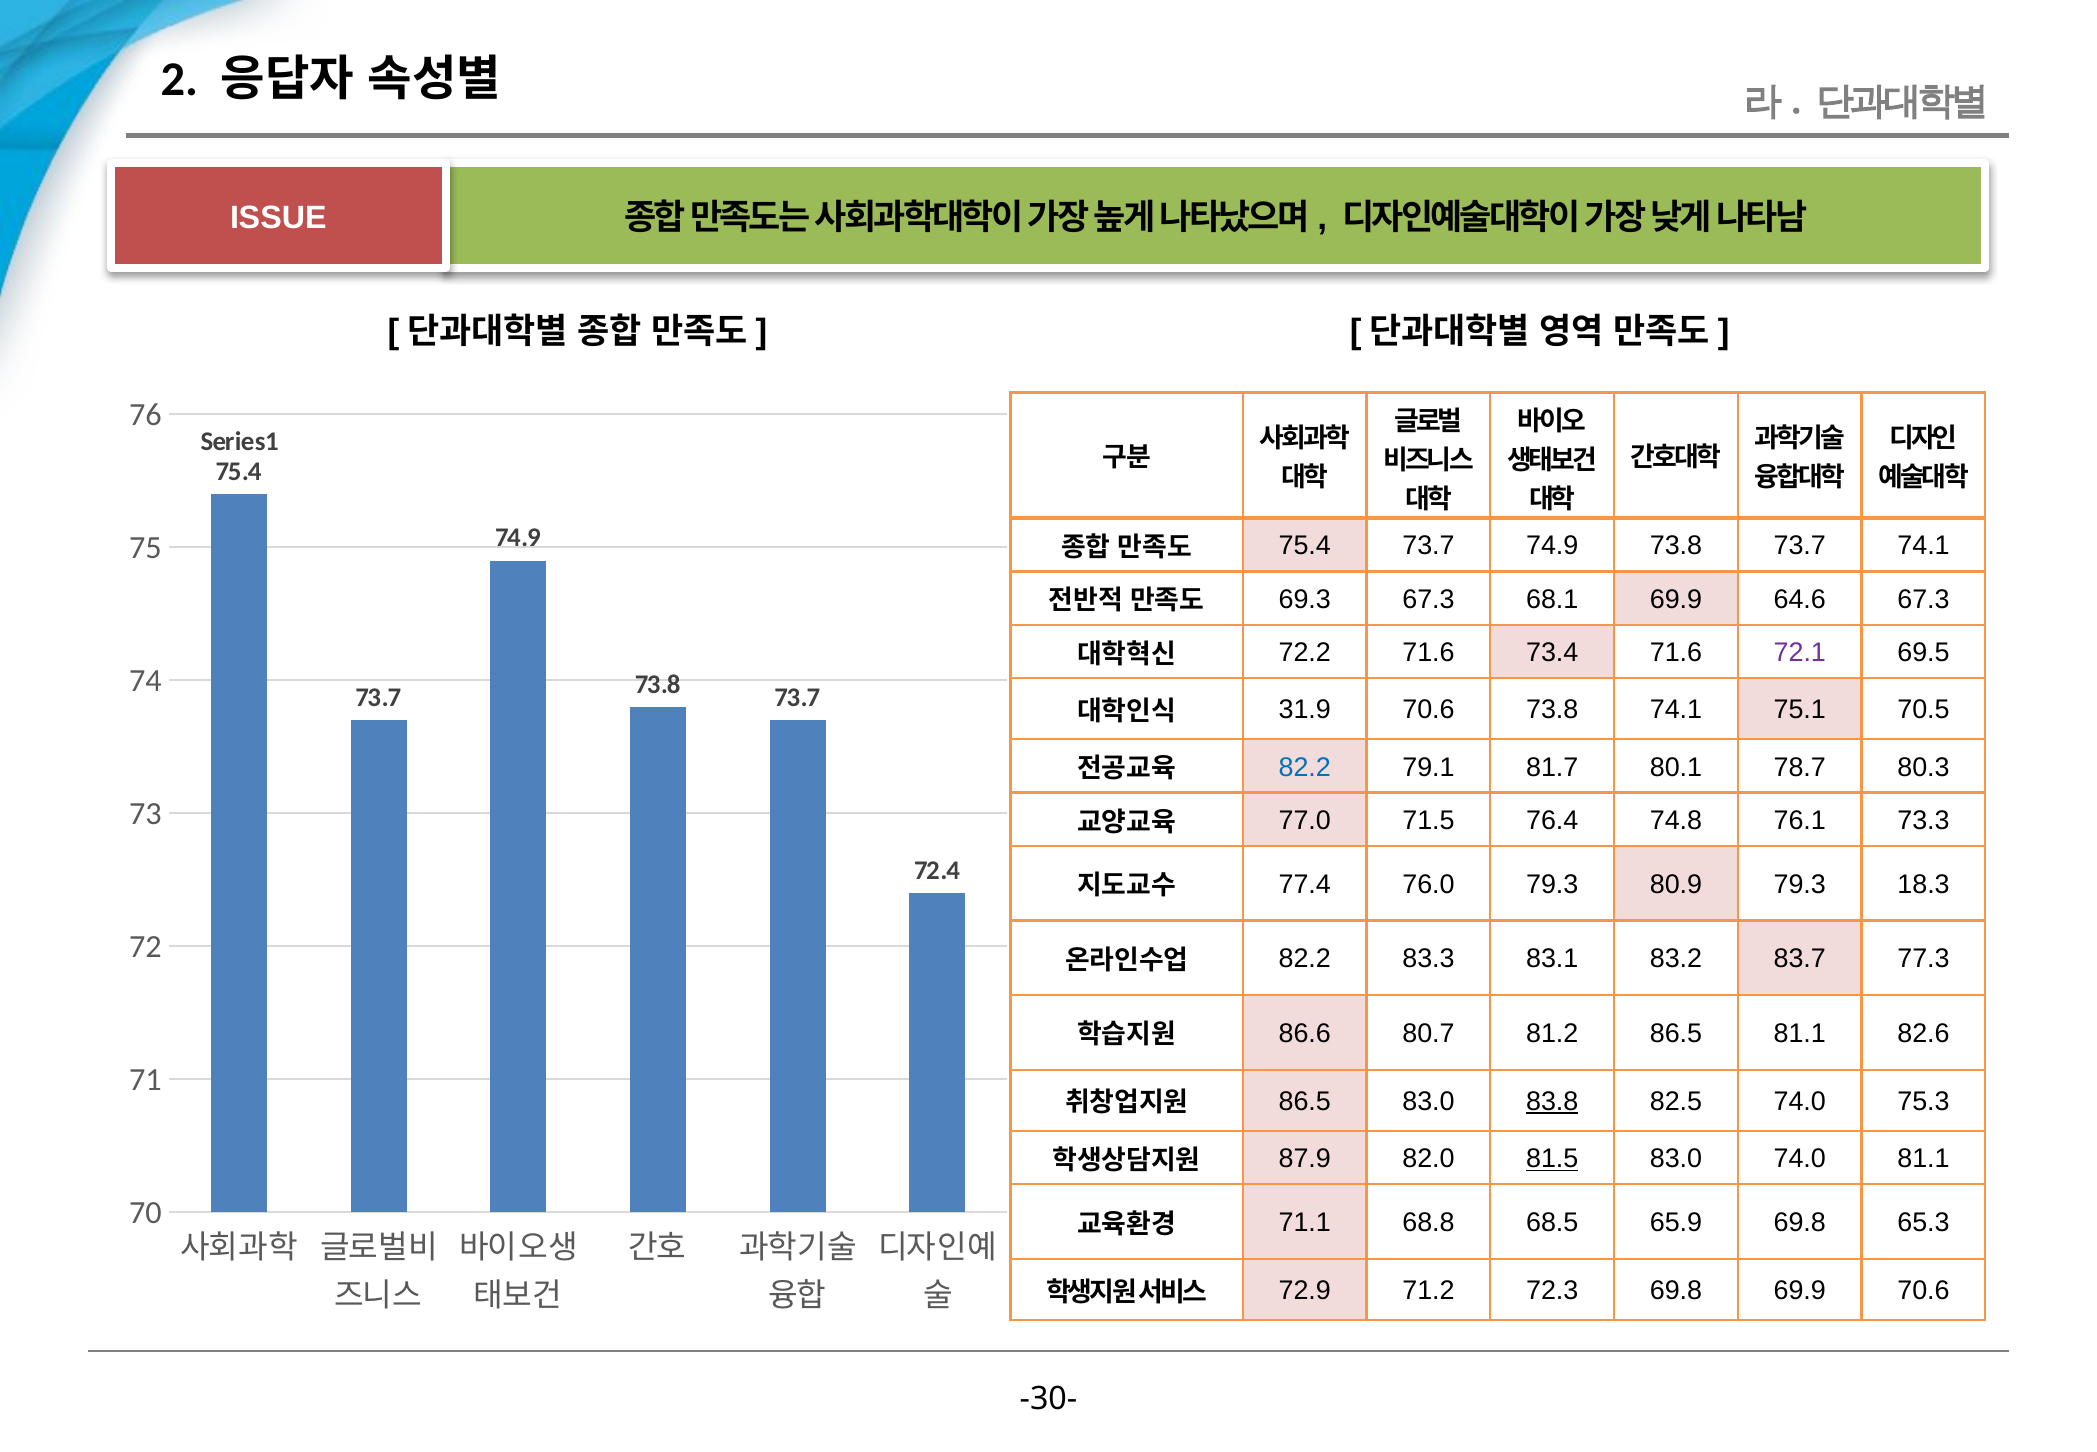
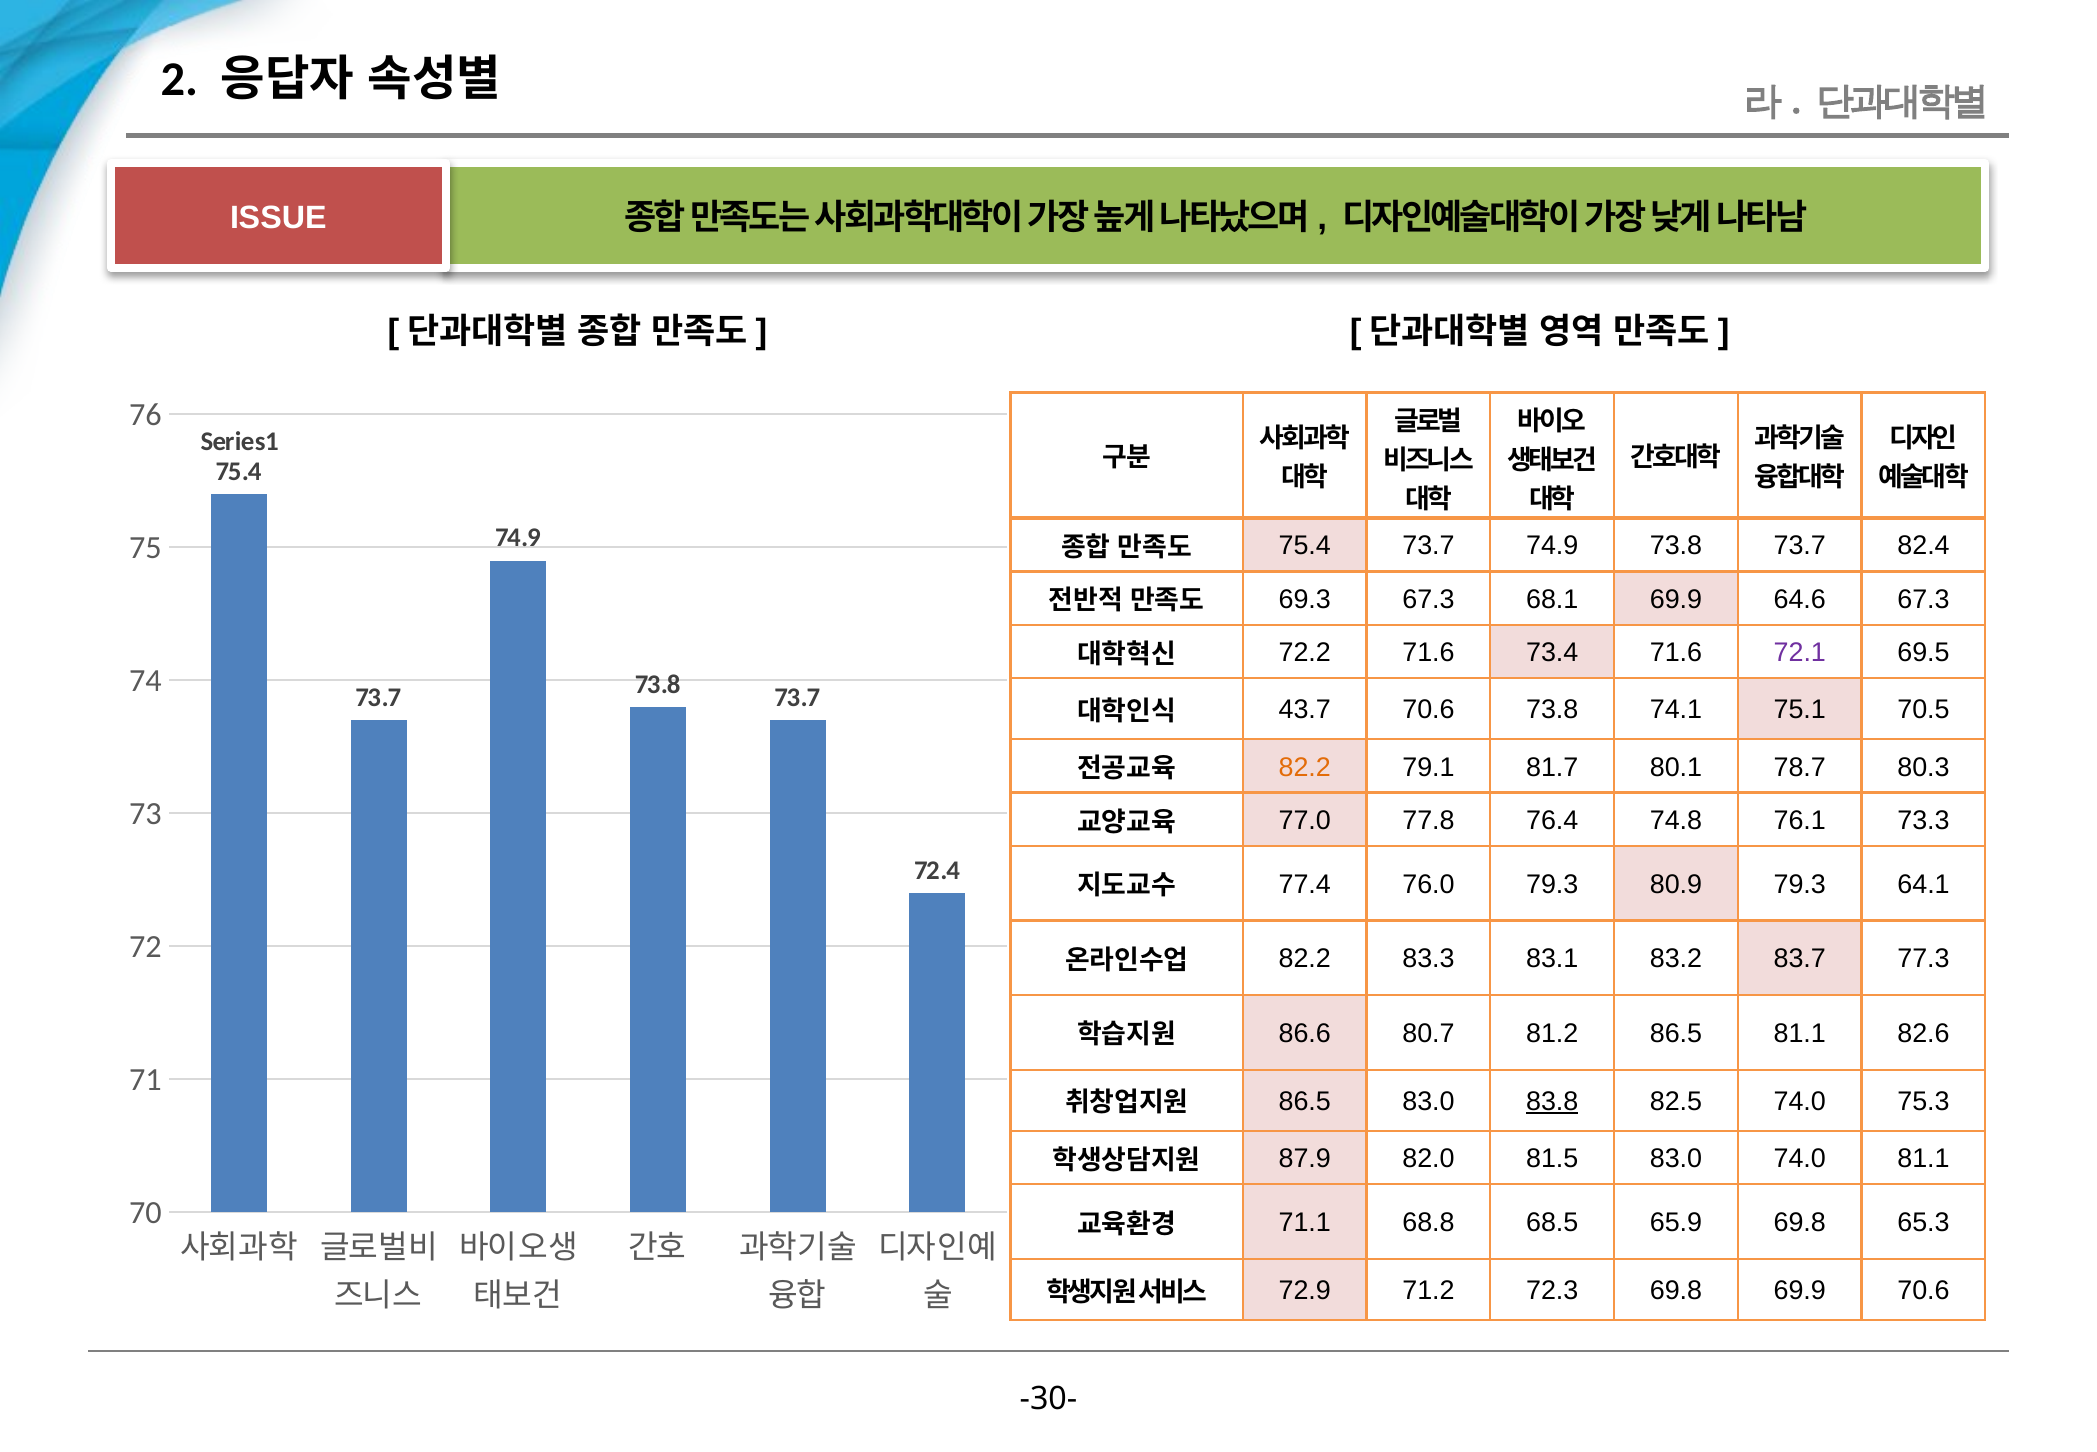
73.7 74.1: 74.1 -> 82.4 (1924, 546)
31.9: 31.9 -> 43.7 (1305, 710)
82.2 colour: blue -> orange (1305, 767)
71.5: 71.5 -> 77.8 (1429, 820)
18.3: 18.3 -> 64.1 (1924, 884)
81.5 underline: present -> none (1552, 1159)
